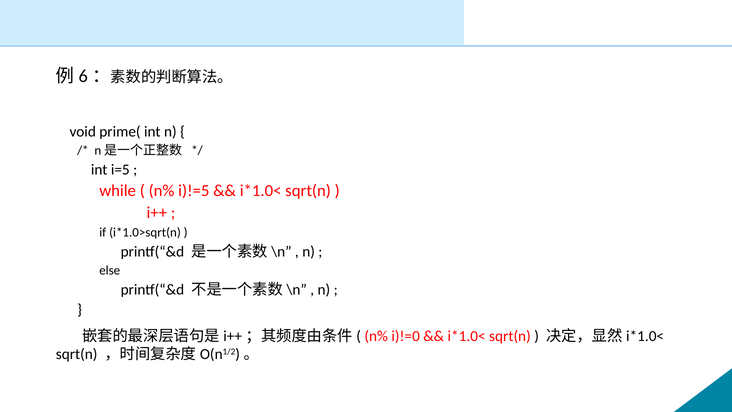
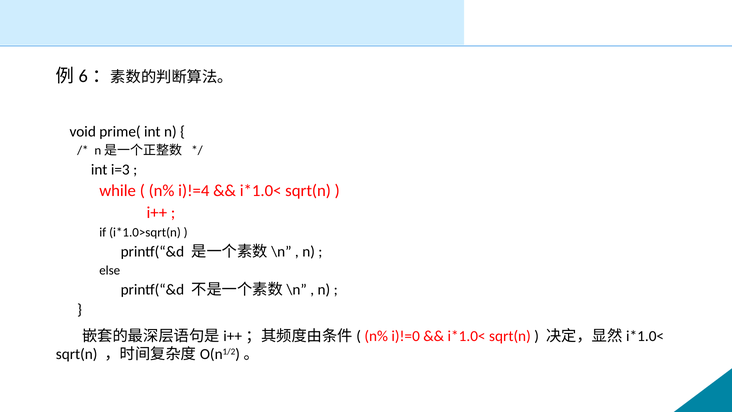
i=5: i=5 -> i=3 (120, 169)
i)!=5: i)!=5 -> i)!=4 (194, 190)
